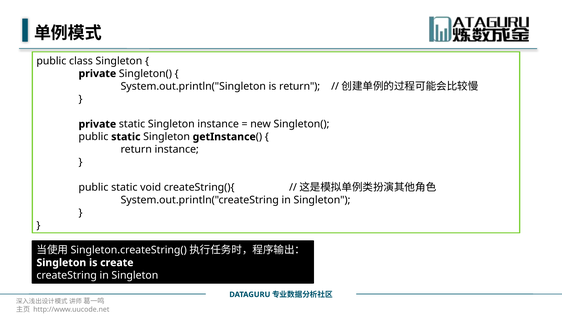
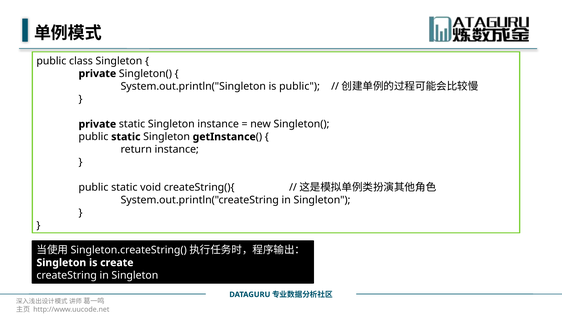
is return: return -> public (300, 86)
